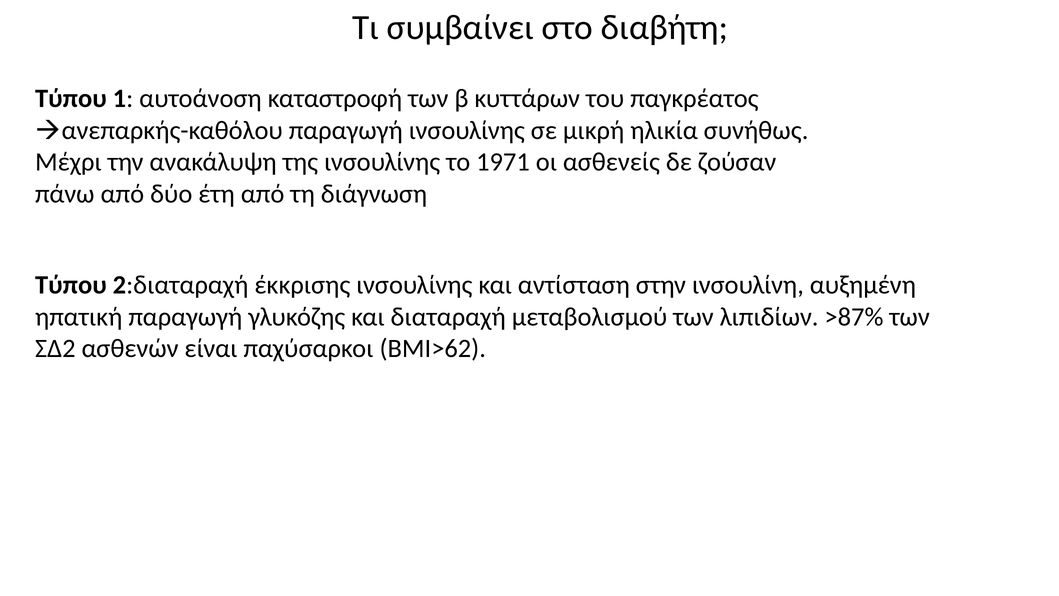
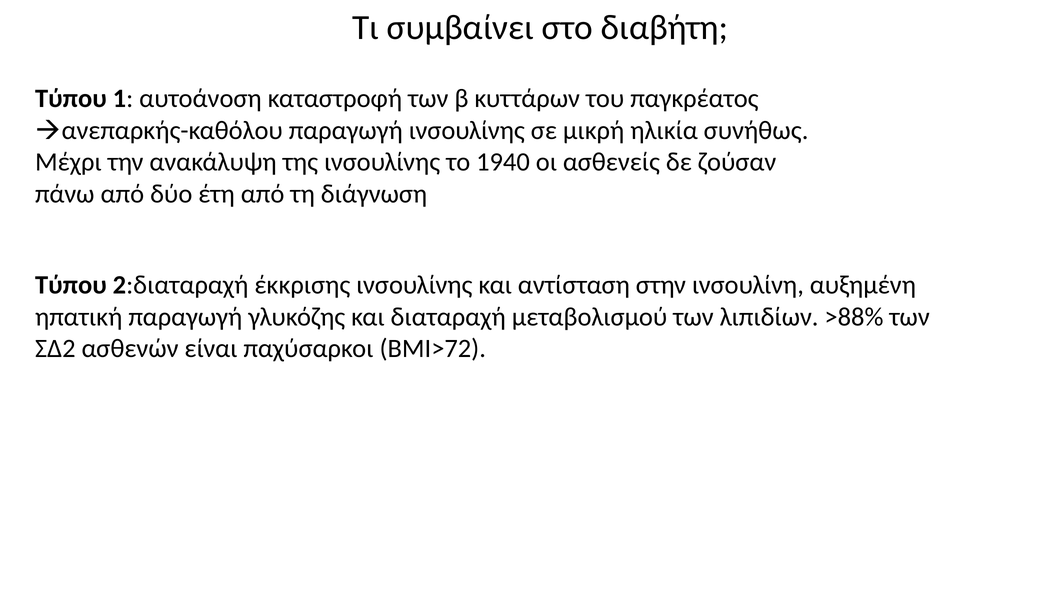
1971: 1971 -> 1940 (503, 162)
>87%: >87% -> >88% (854, 317)
BMI>62: BMI>62 -> BMI>72 (433, 348)
